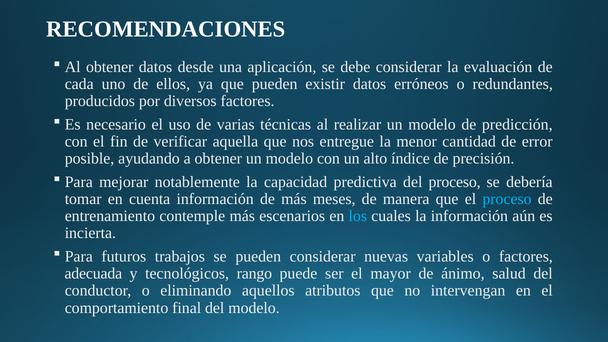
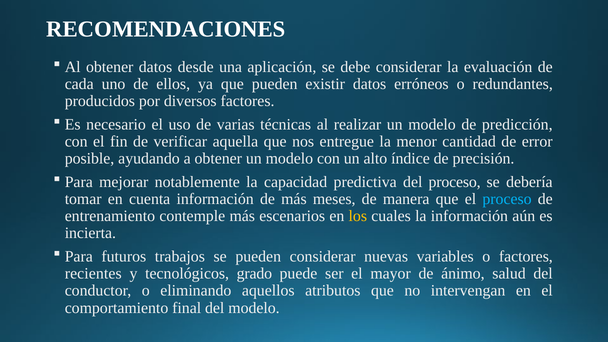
los colour: light blue -> yellow (358, 216)
adecuada: adecuada -> recientes (93, 274)
rango: rango -> grado (254, 274)
